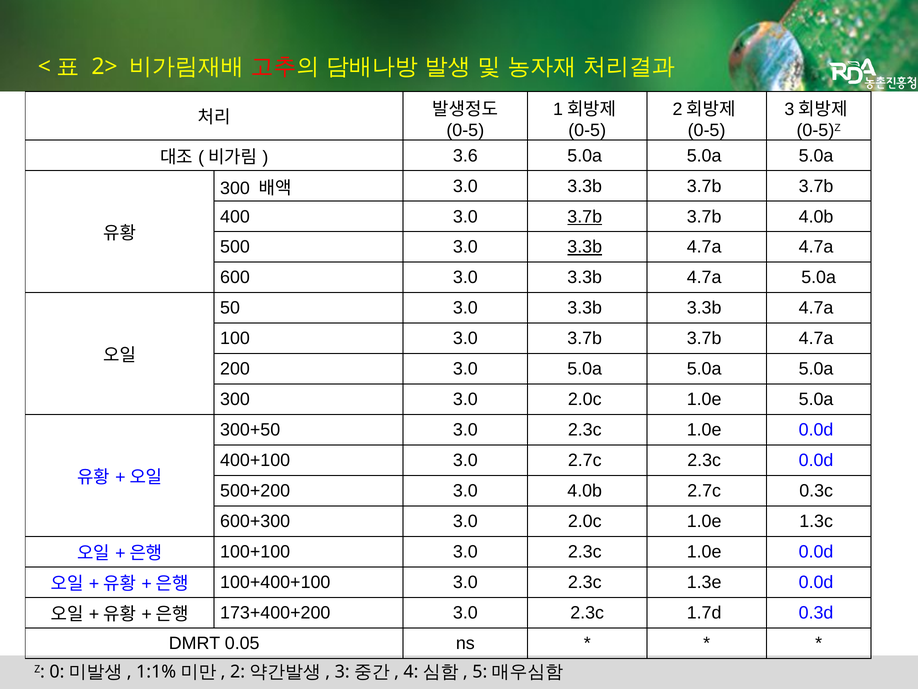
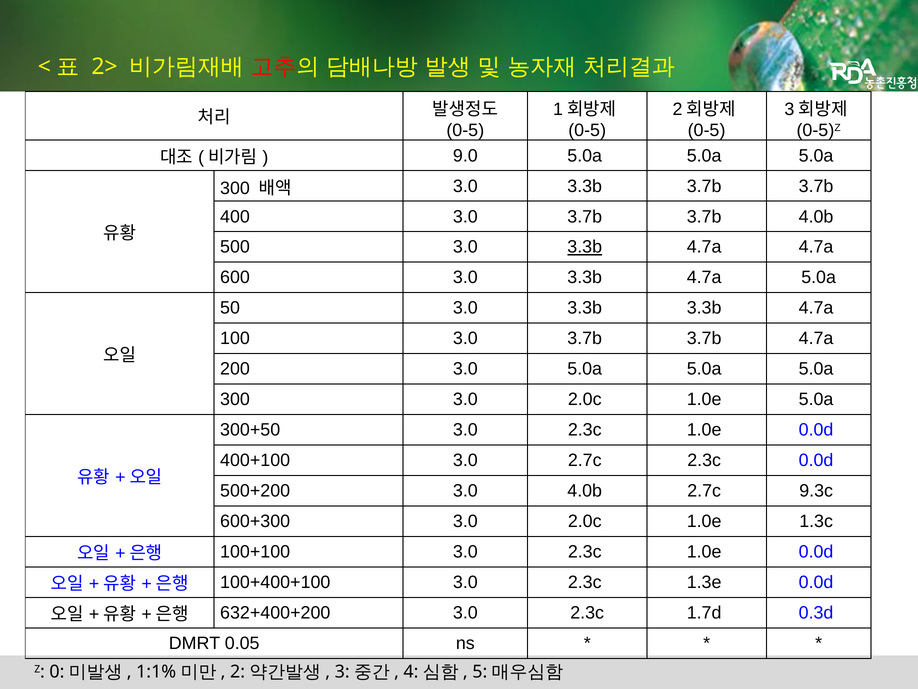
3.6: 3.6 -> 9.0 (465, 156)
3.7b underline: present -> none (585, 216)
0.3c: 0.3c -> 9.3c (816, 491)
173+400+200: 173+400+200 -> 632+400+200 (275, 613)
